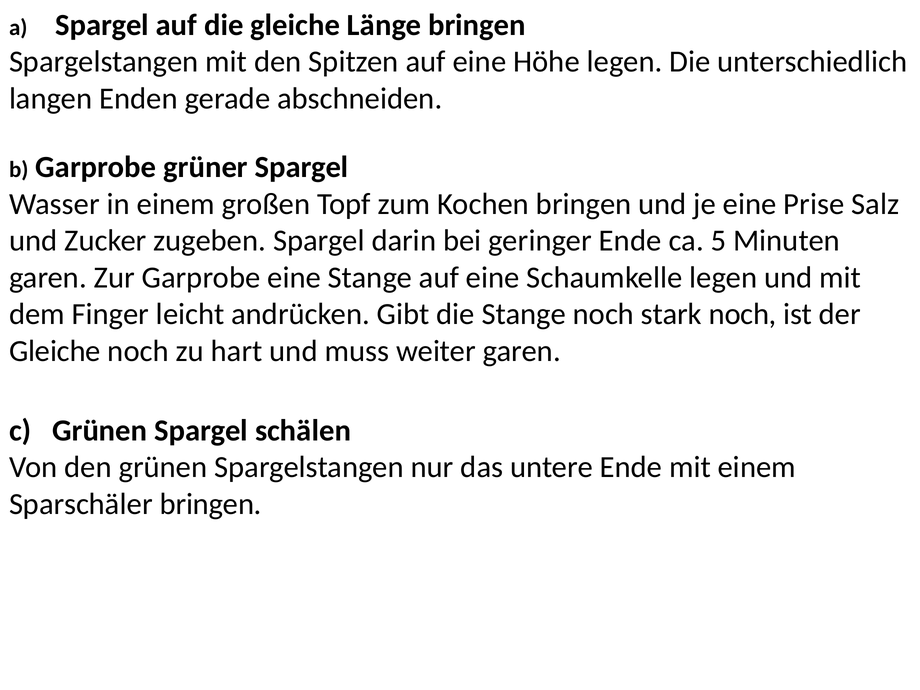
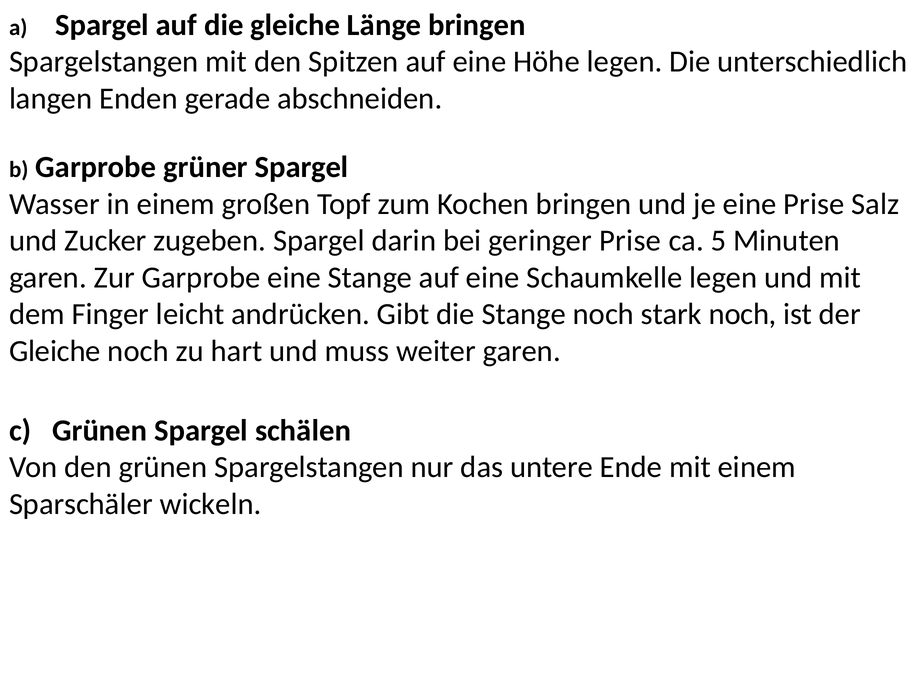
geringer Ende: Ende -> Prise (630, 241)
Sparschäler bringen: bringen -> wickeln (211, 504)
